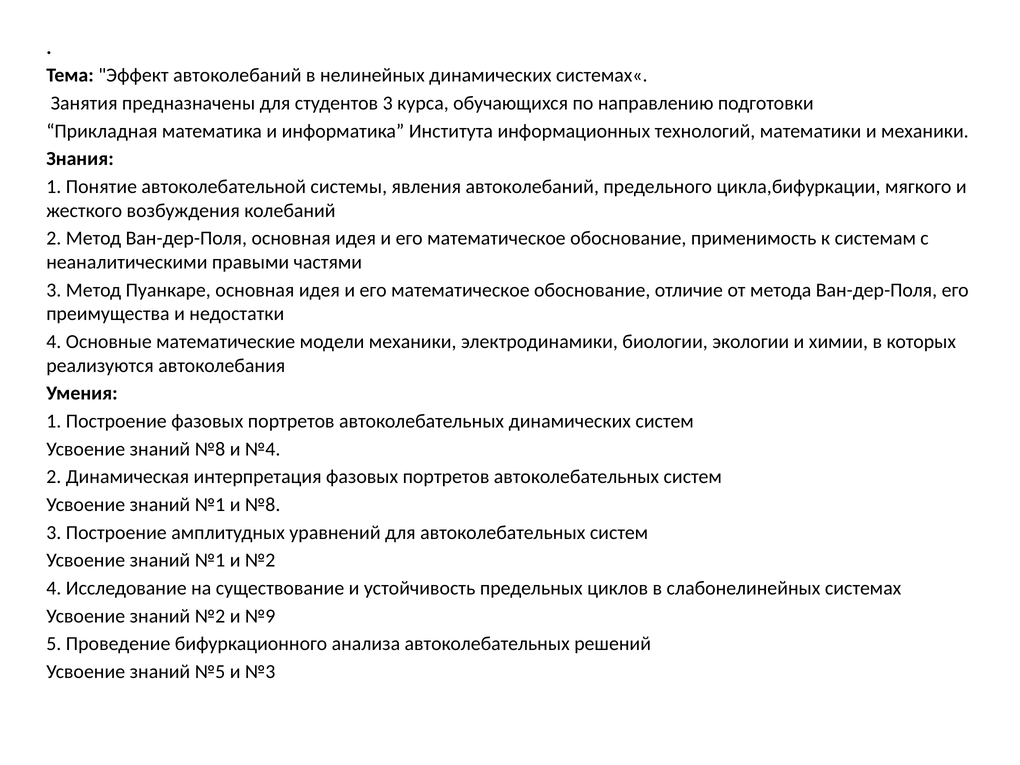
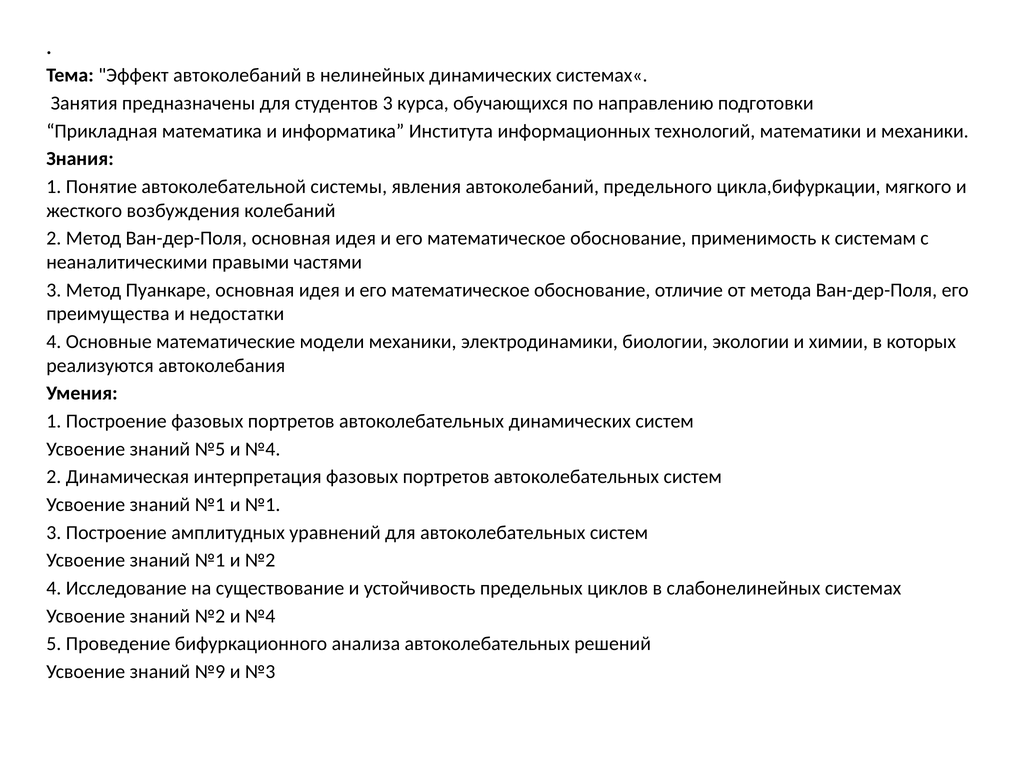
знаний №8: №8 -> №5 (210, 449)
и №8: №8 -> №1 (263, 505)
№2 и №9: №9 -> №4 (260, 616)
№5: №5 -> №9 (210, 672)
